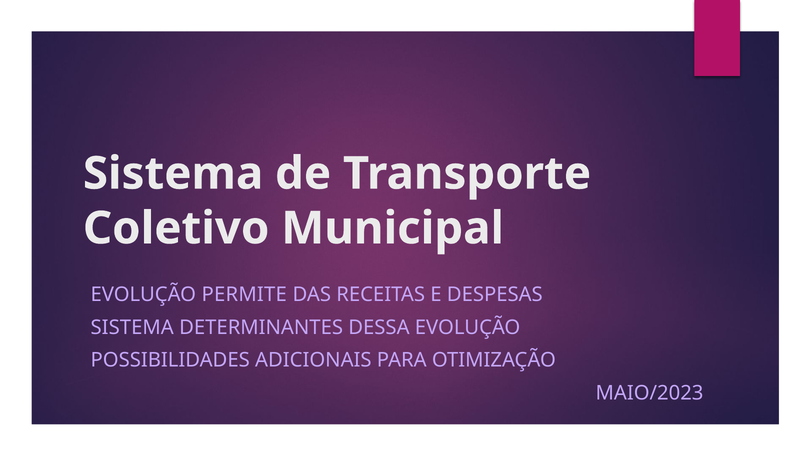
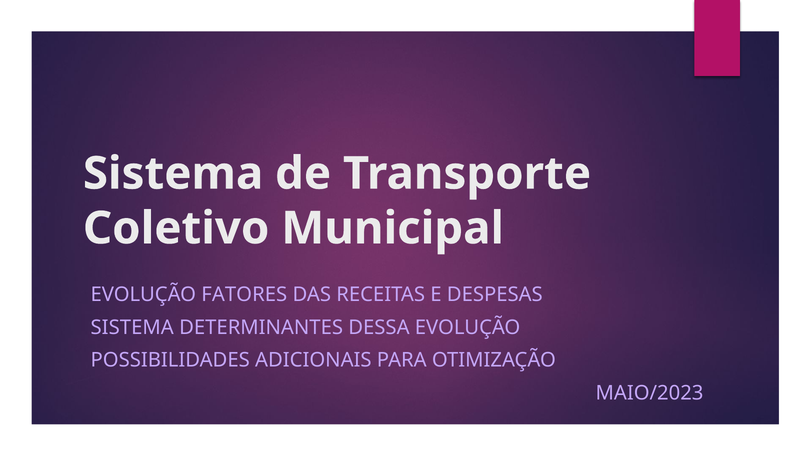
PERMITE: PERMITE -> FATORES (244, 295)
